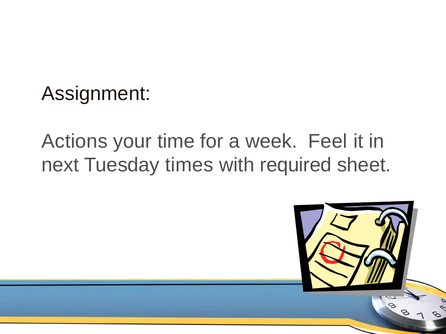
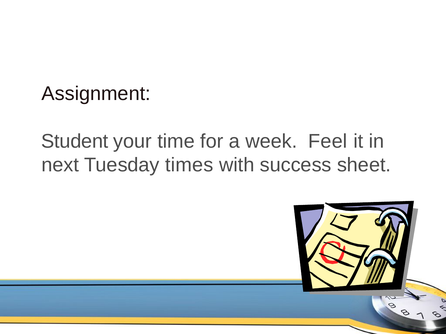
Actions: Actions -> Student (75, 141)
required: required -> success (296, 165)
